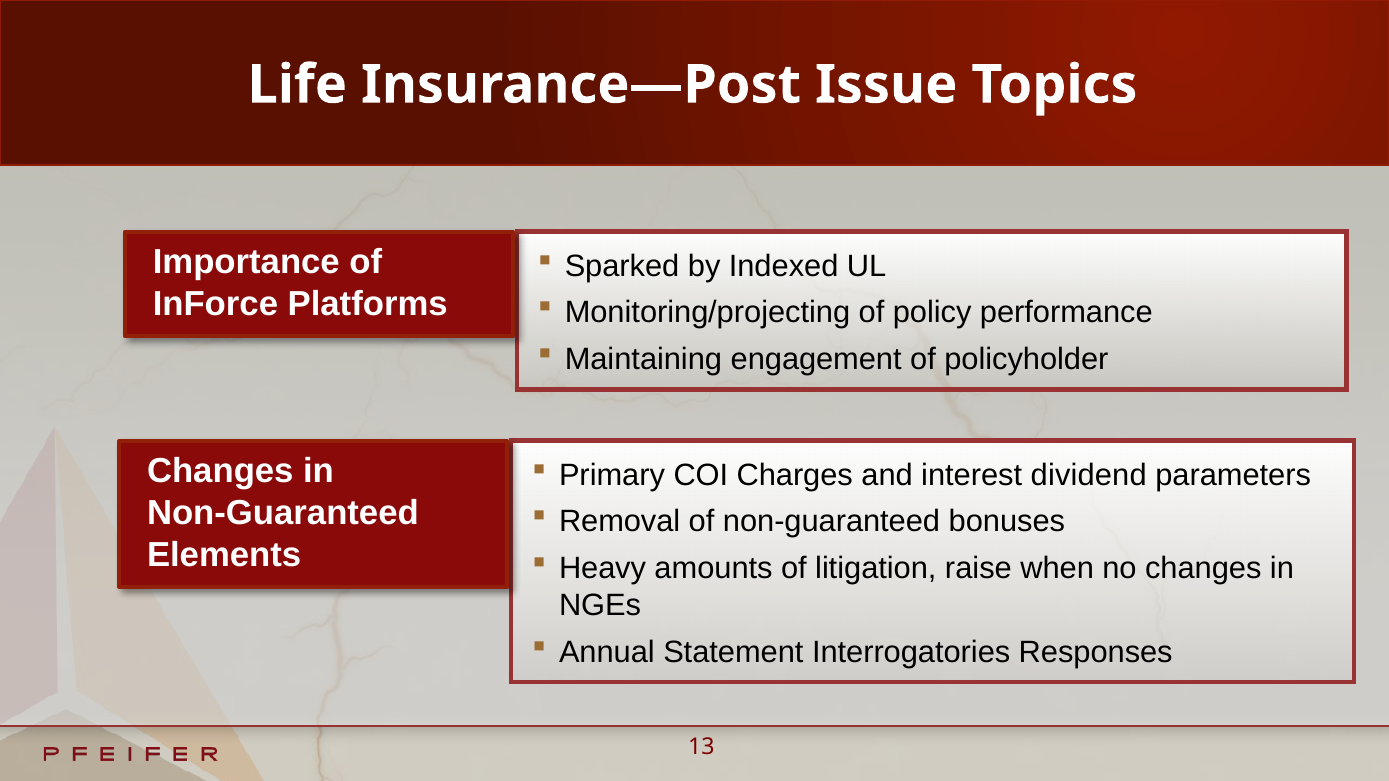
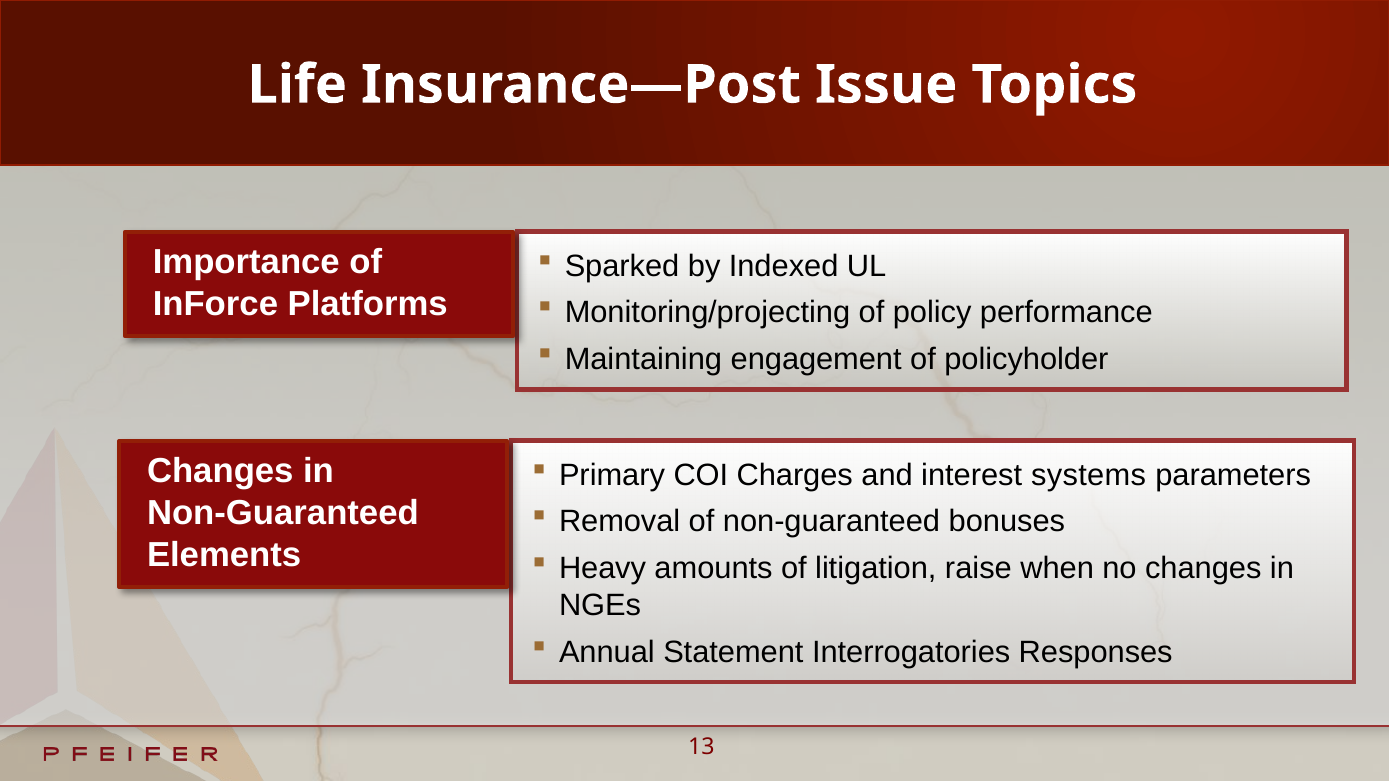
dividend: dividend -> systems (1089, 475)
